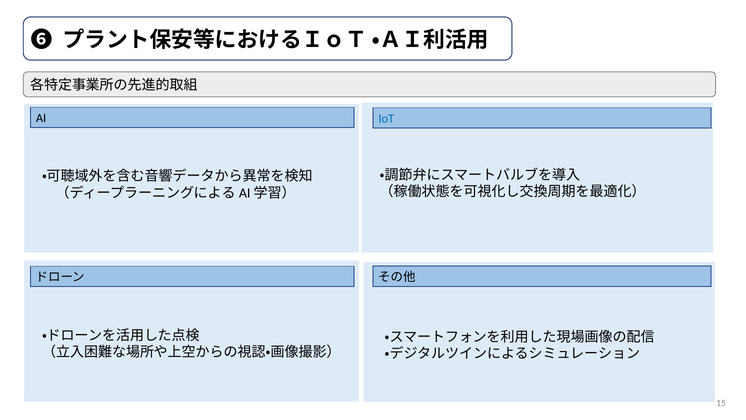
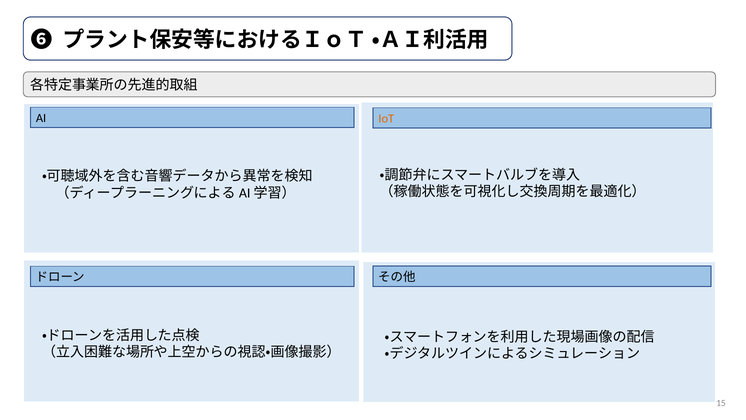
IoT colour: blue -> orange (386, 119)
